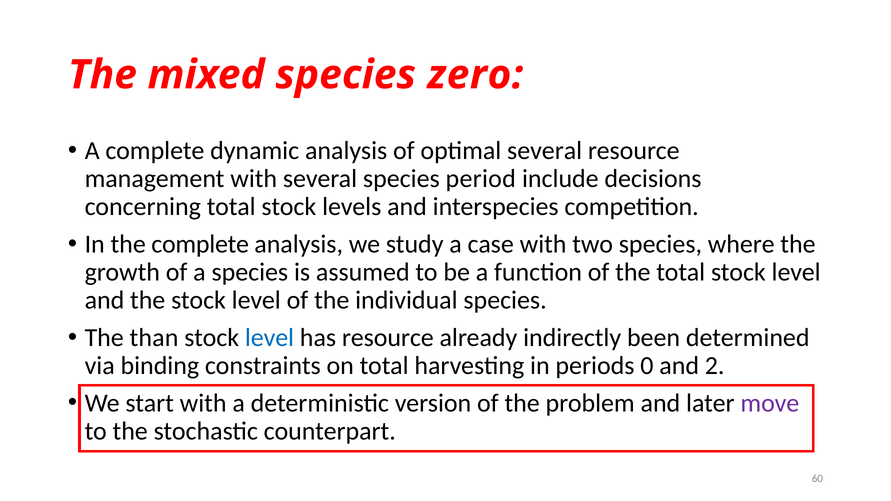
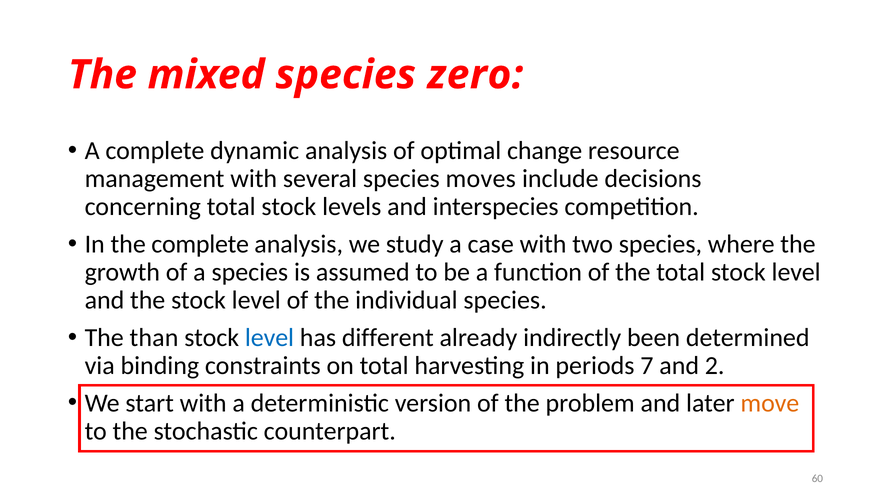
optimal several: several -> change (545, 151)
period: period -> moves (481, 179)
has resource: resource -> different (388, 338)
0: 0 -> 7 (647, 366)
move colour: purple -> orange (770, 403)
